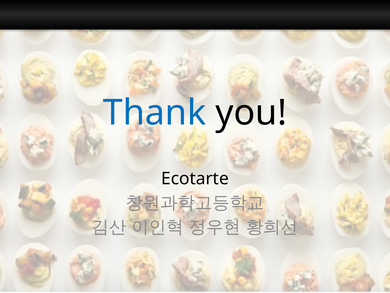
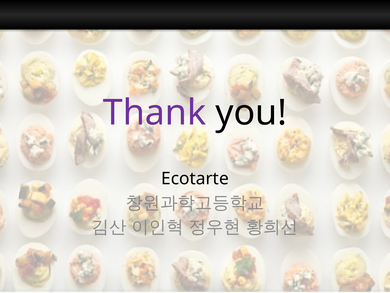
Thank colour: blue -> purple (155, 113)
